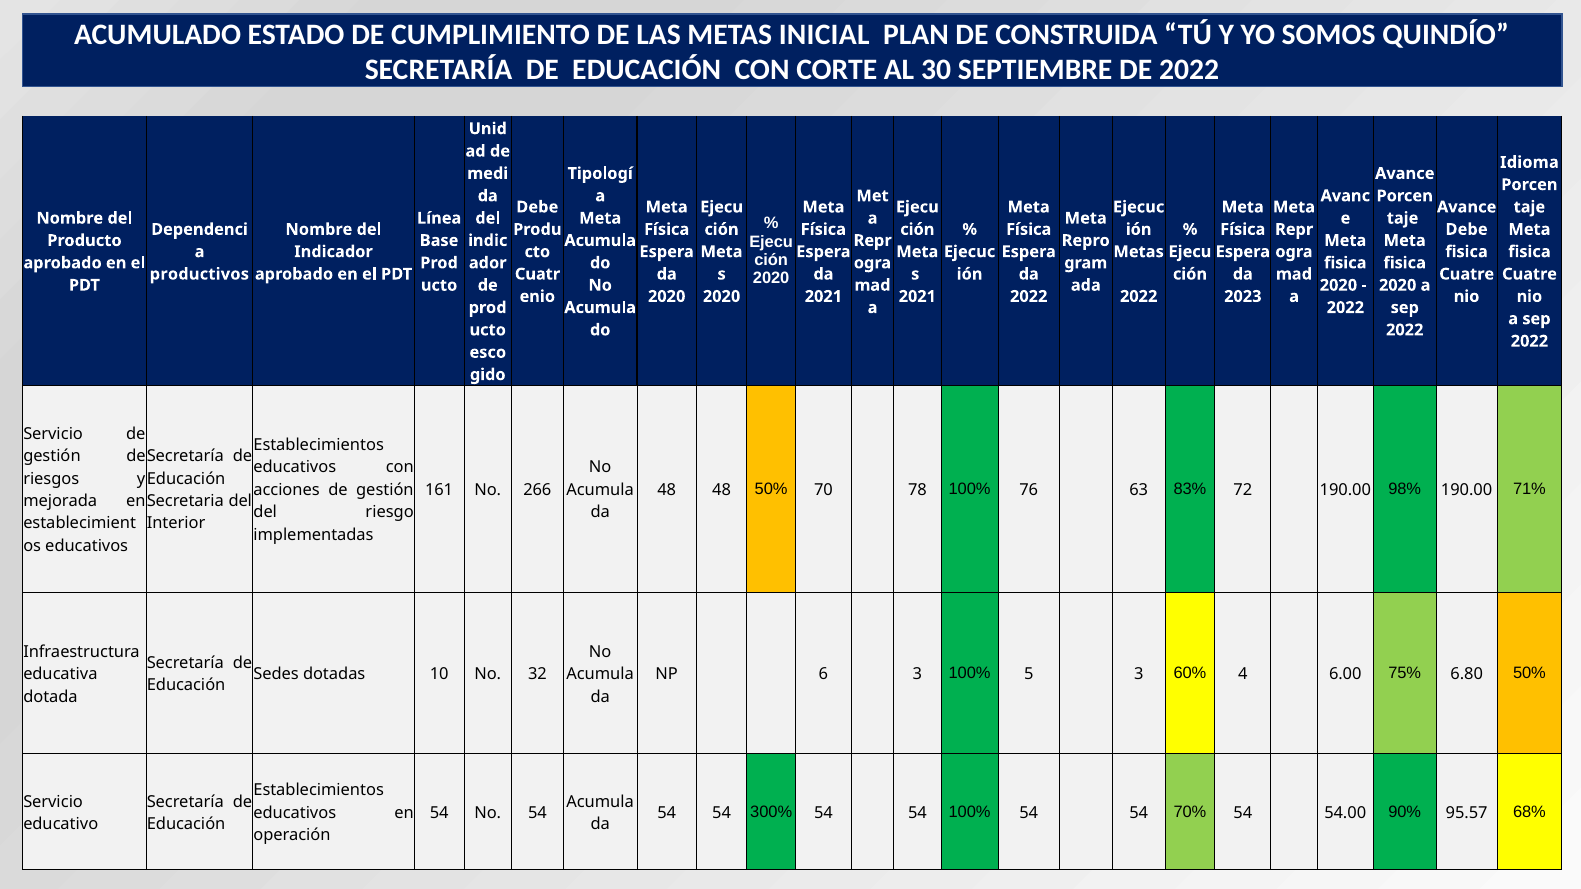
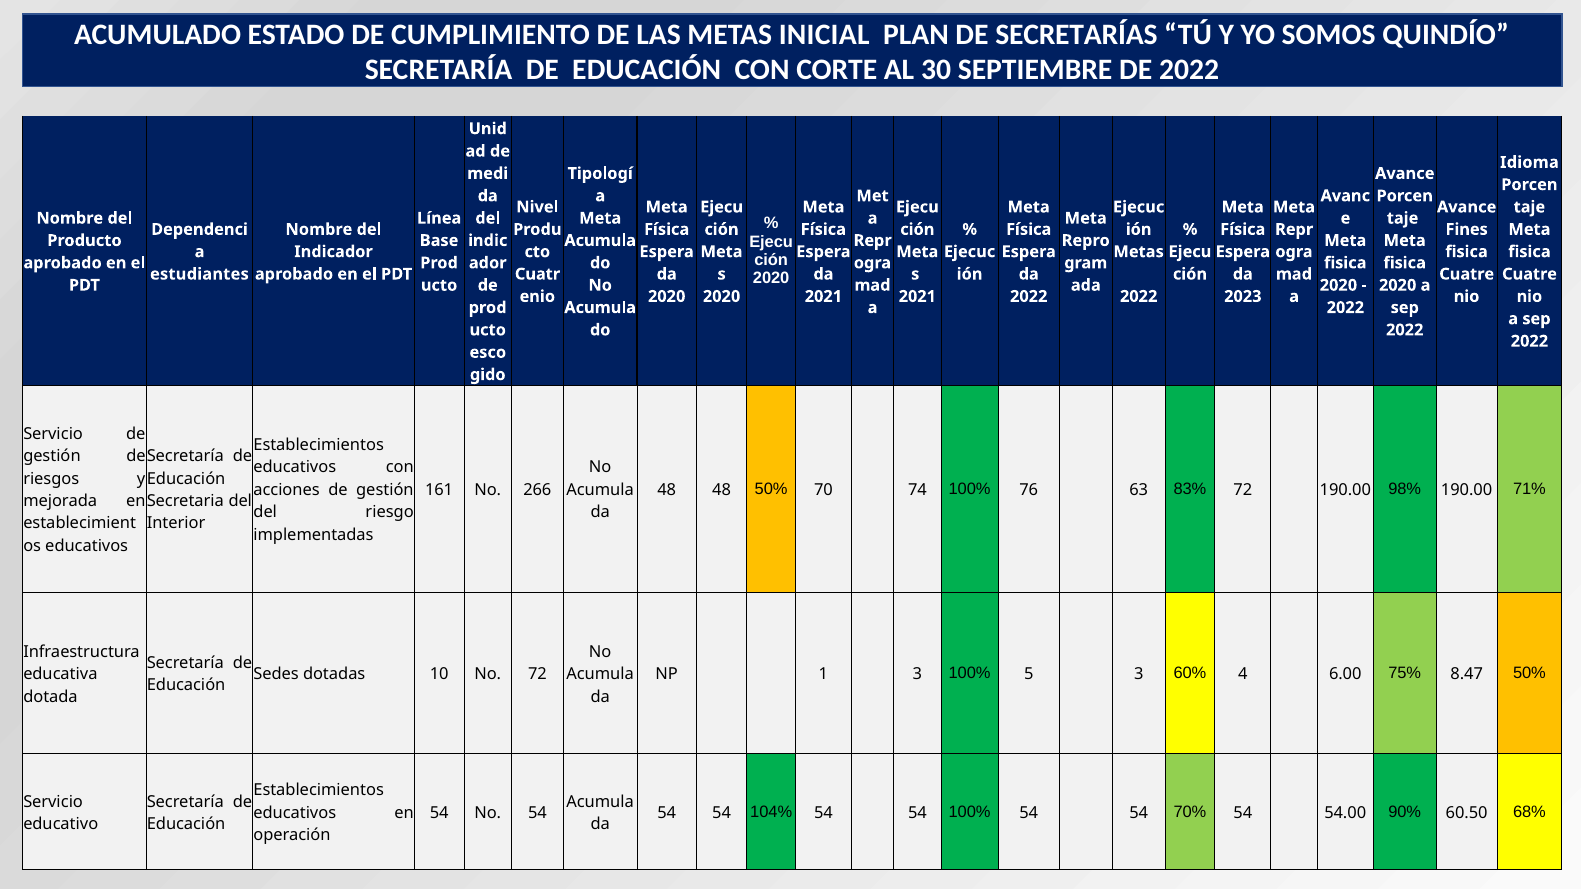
CONSTRUIDA: CONSTRUIDA -> SECRETARÍAS (1076, 35)
Debe: Debe -> Nivel (537, 207)
Debe: Debe -> Fines (1467, 229)
productivos: productivos -> estudiantes (199, 274)
78: 78 -> 74 (917, 490)
No 32: 32 -> 72 (537, 675)
6: 6 -> 1 (823, 675)
6.80: 6.80 -> 8.47 (1467, 675)
300%: 300% -> 104% (771, 812)
95.57: 95.57 -> 60.50 (1467, 813)
